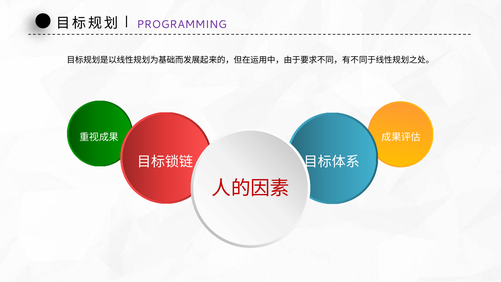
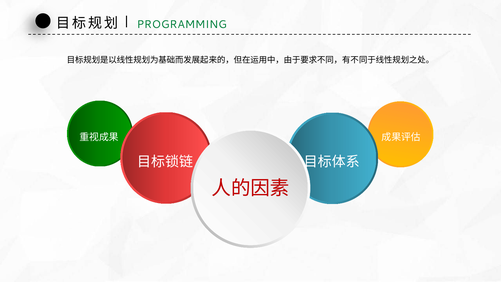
PROGRAMMING colour: purple -> green (182, 25)
